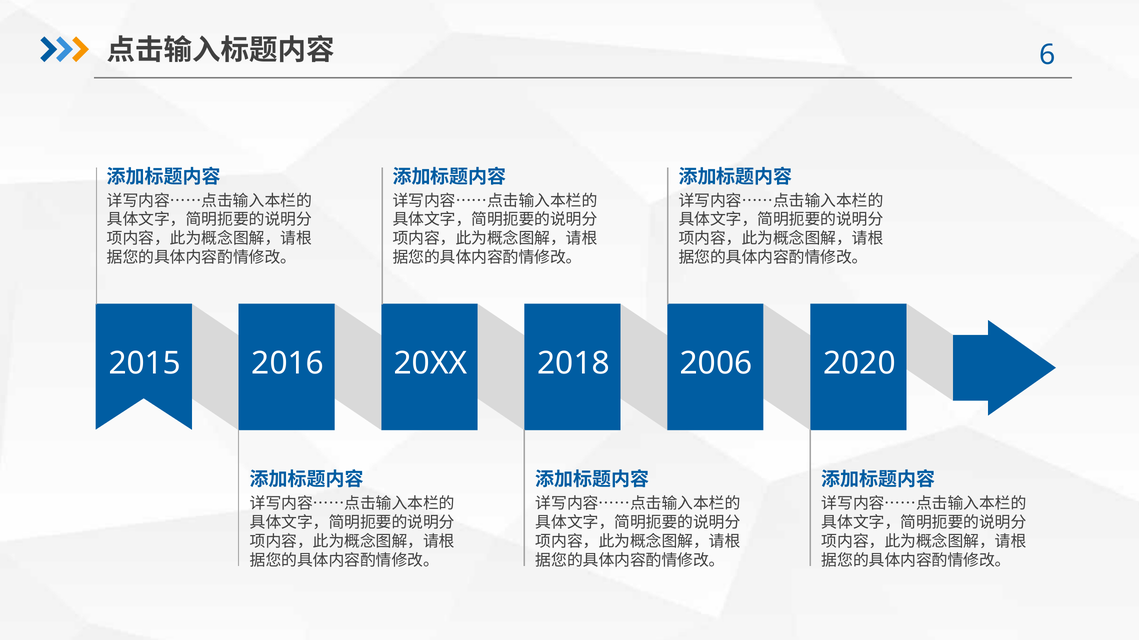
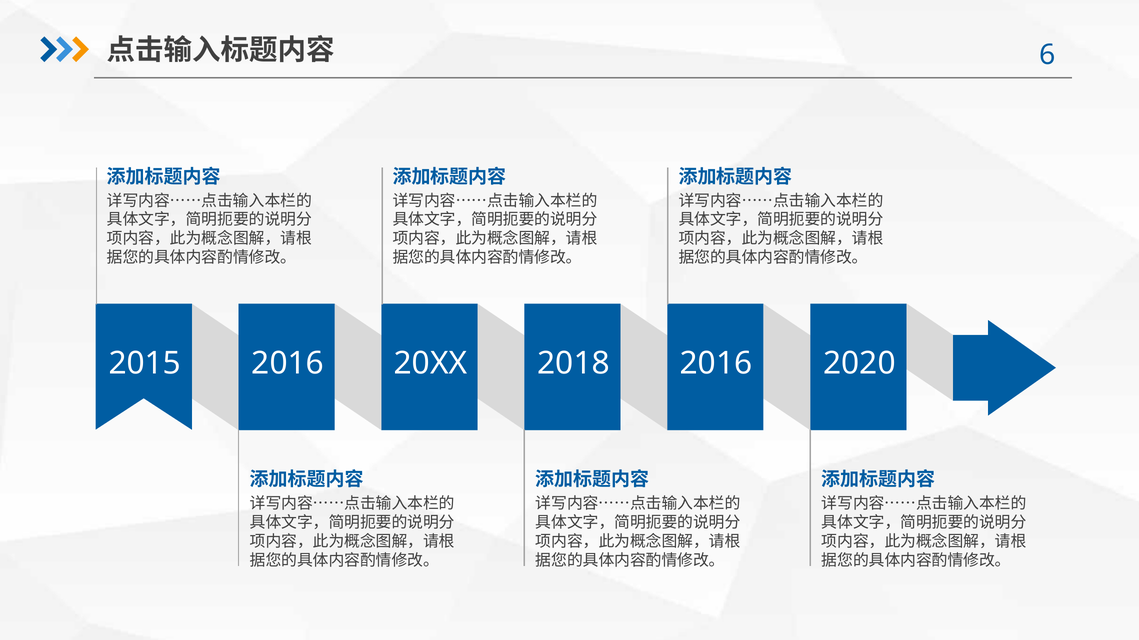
2018 2006: 2006 -> 2016 (716, 364)
